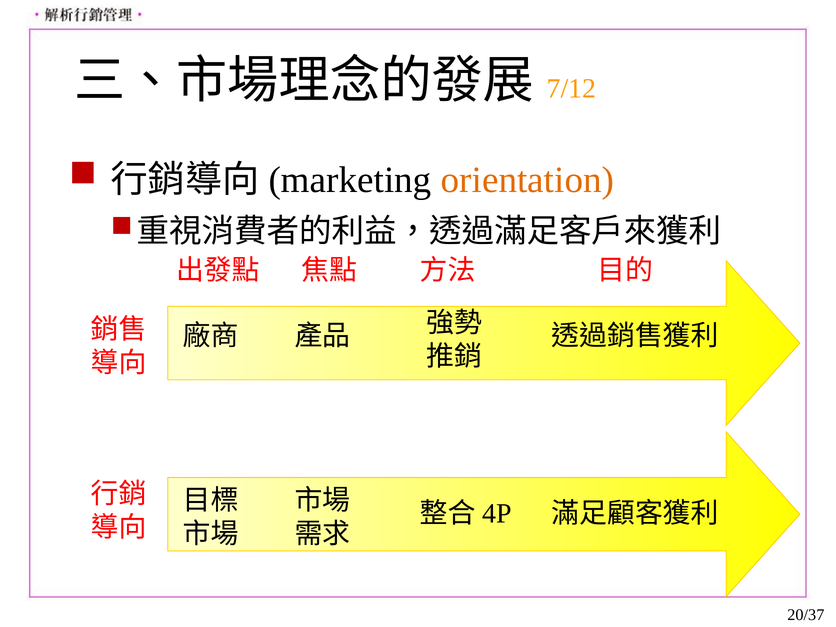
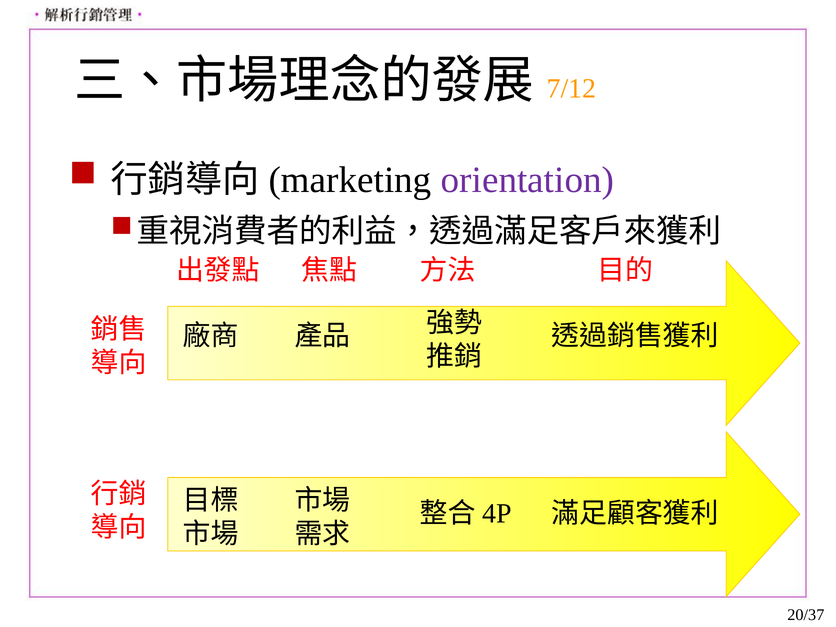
orientation colour: orange -> purple (527, 180)
